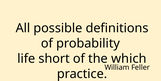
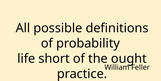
which: which -> ought (129, 58)
